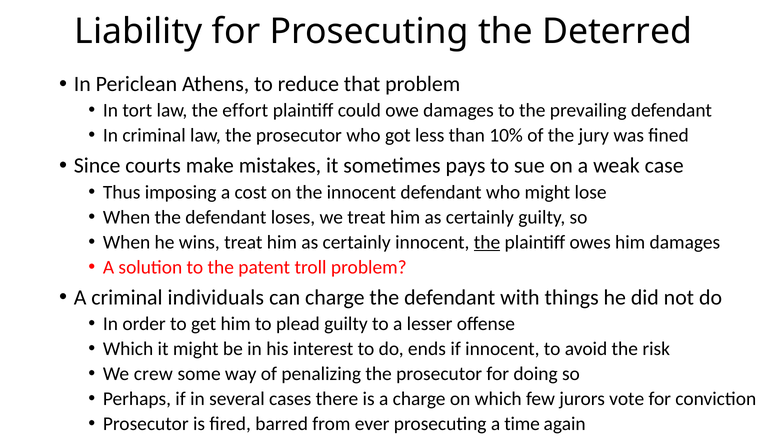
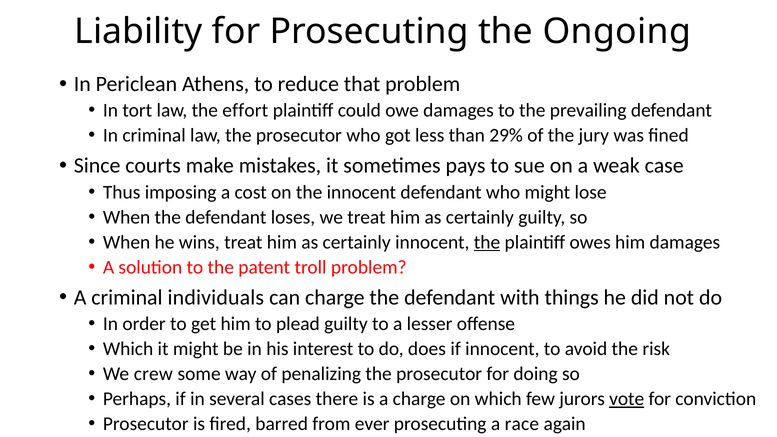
Deterred: Deterred -> Ongoing (617, 32)
10%: 10% -> 29% (506, 135)
ends: ends -> does (427, 349)
vote underline: none -> present (627, 399)
time: time -> race (522, 424)
